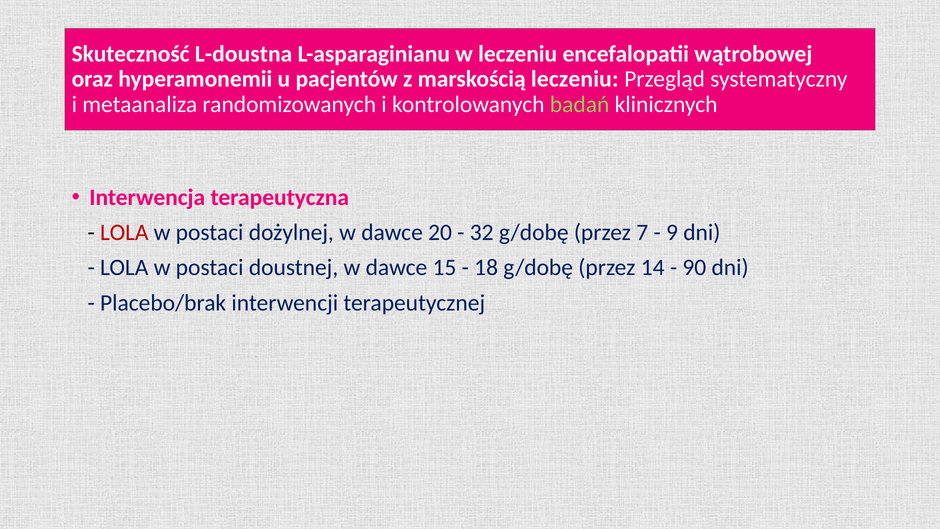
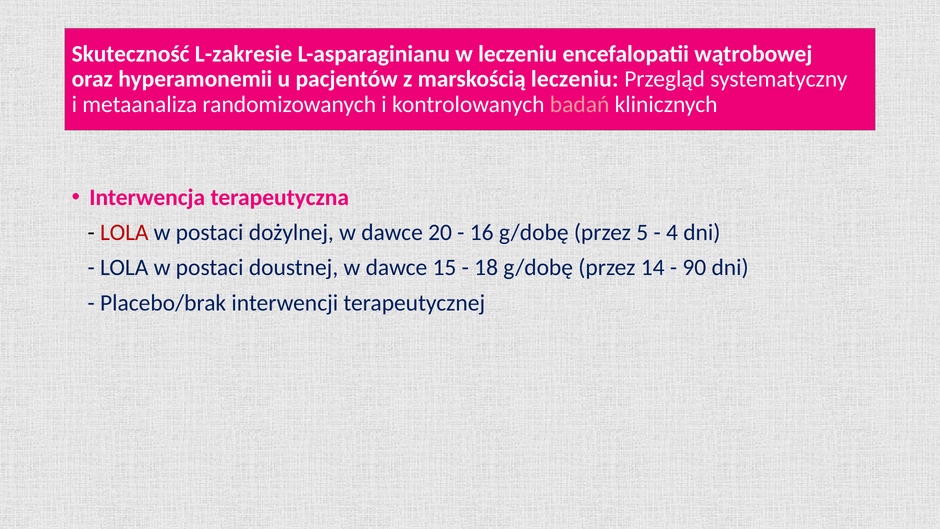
L-doustna: L-doustna -> L-zakresie (244, 54)
badań colour: light green -> pink (580, 104)
32: 32 -> 16 (482, 232)
7: 7 -> 5 (642, 232)
9: 9 -> 4 (672, 232)
